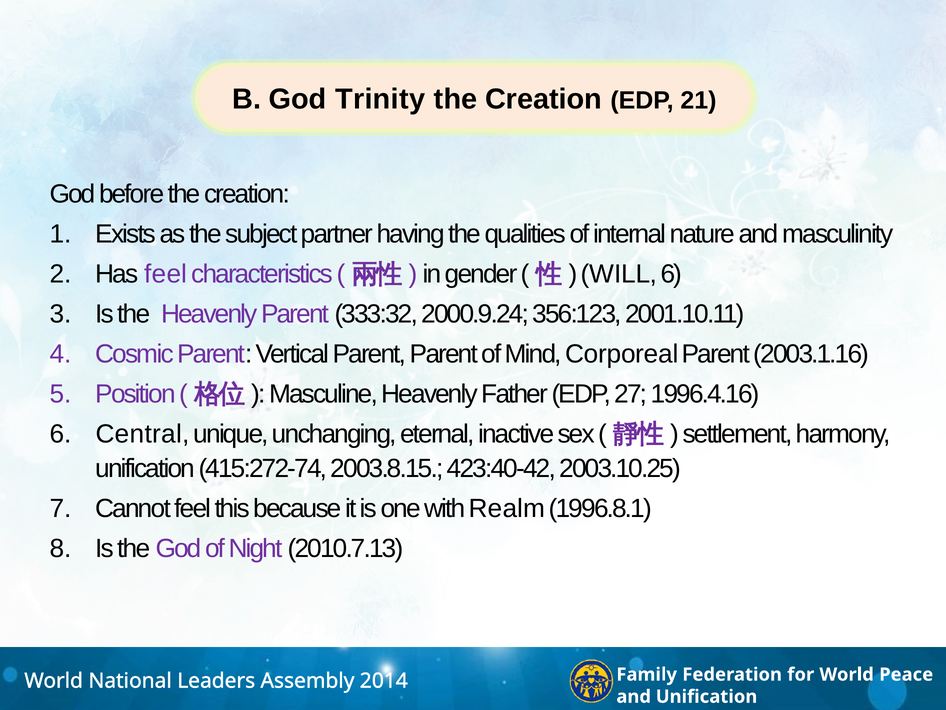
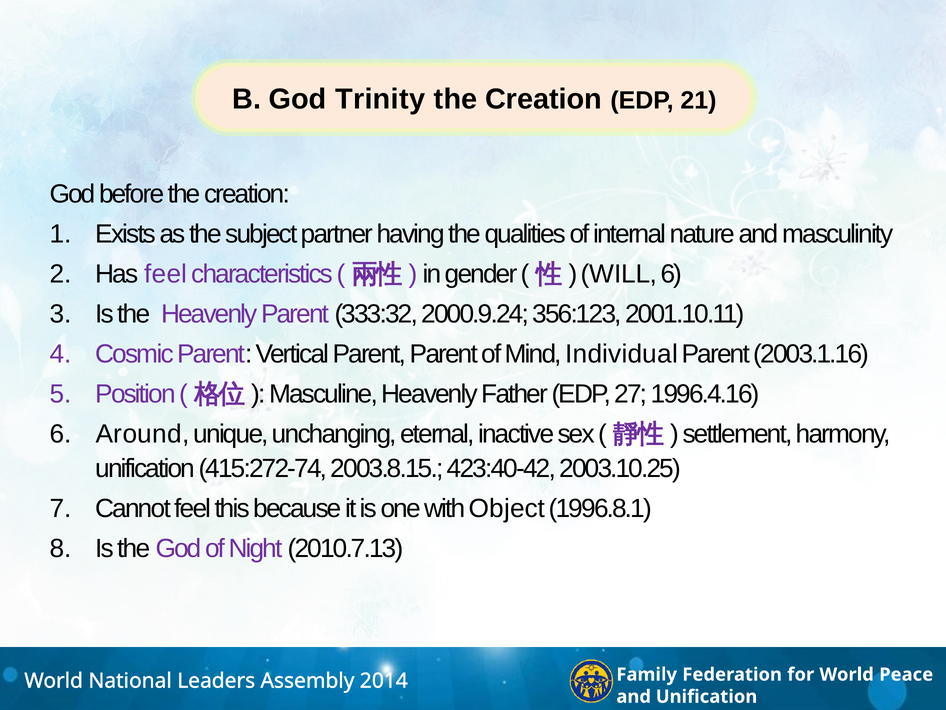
Corporeal: Corporeal -> Individual (622, 354)
Central: Central -> Around (143, 434)
Realm: Realm -> Object (507, 508)
